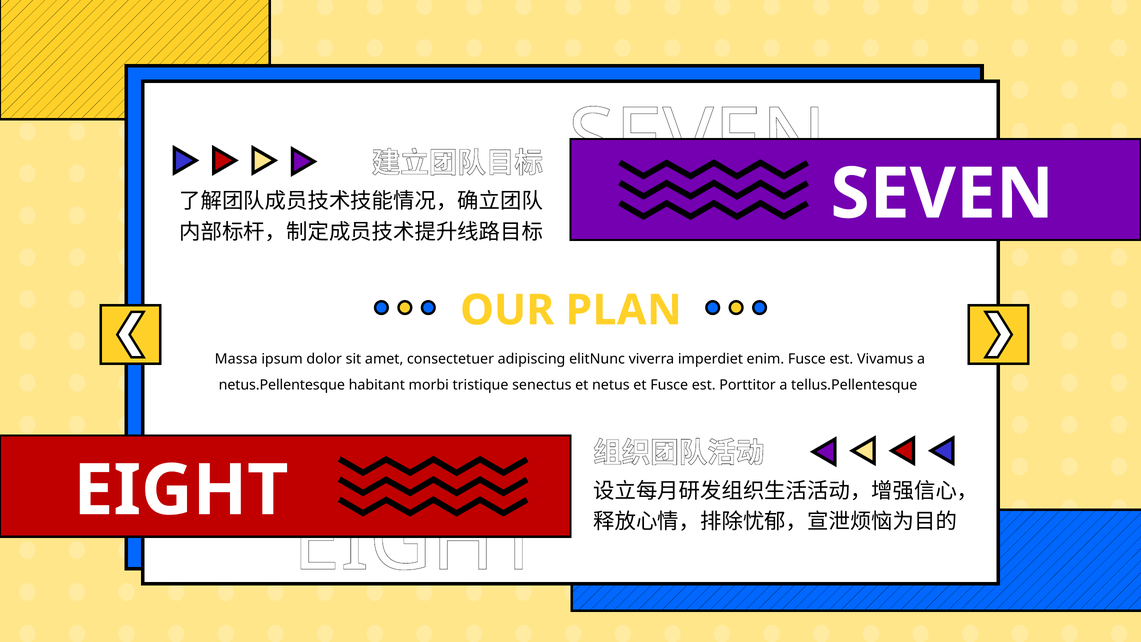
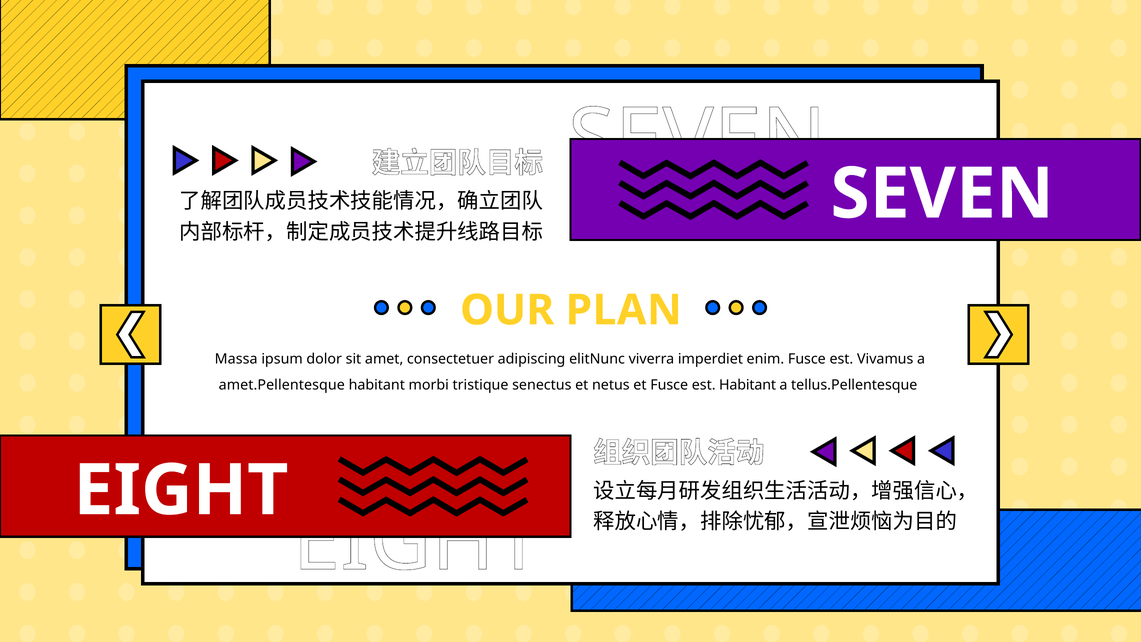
netus.Pellentesque: netus.Pellentesque -> amet.Pellentesque (282, 385)
est Porttitor: Porttitor -> Habitant (748, 385)
